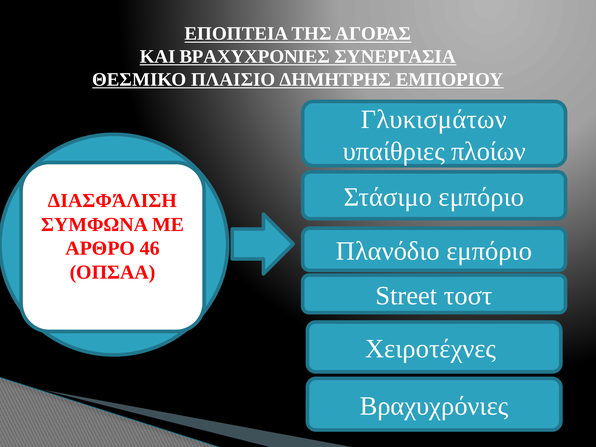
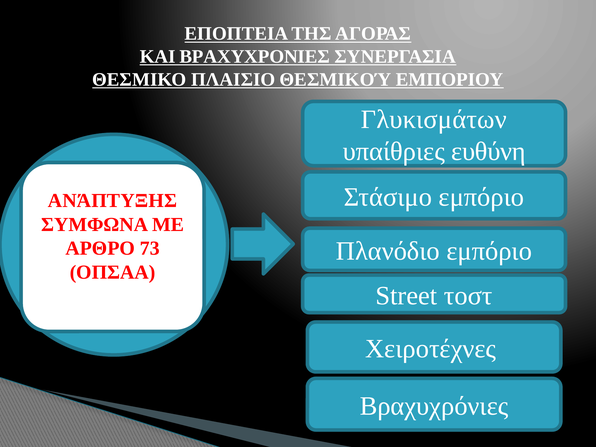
ΔΗΜΗΤΡΗΣ: ΔΗΜΗΤΡΗΣ -> ΘΕΣΜΙΚΟΎ (335, 79)
πλοίων: πλοίων -> ευθύνη (488, 151)
ΔΙΑΣΦΆΛΙΣΗ: ΔΙΑΣΦΆΛΙΣΗ -> ΑΝΆΠΤΥΞΗΣ (112, 201)
46: 46 -> 73 (150, 248)
